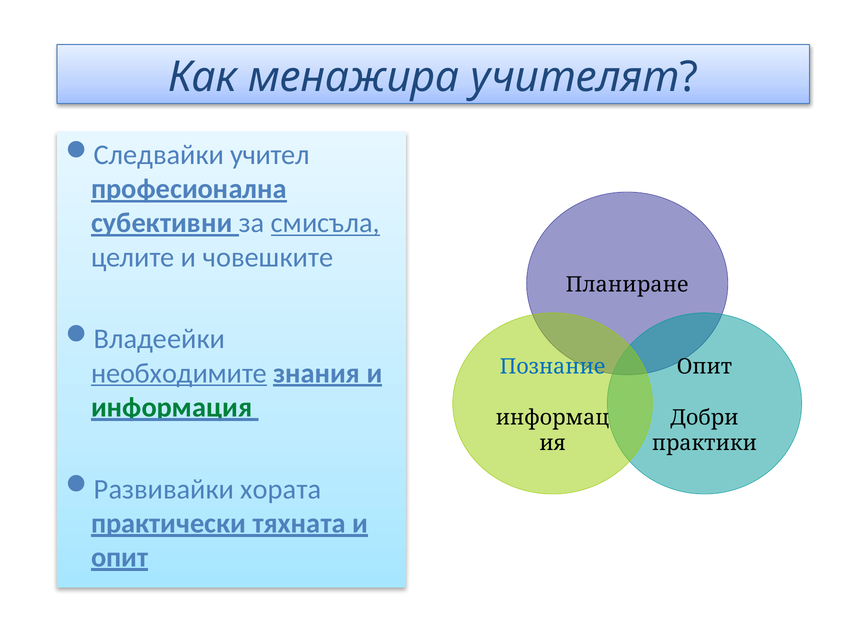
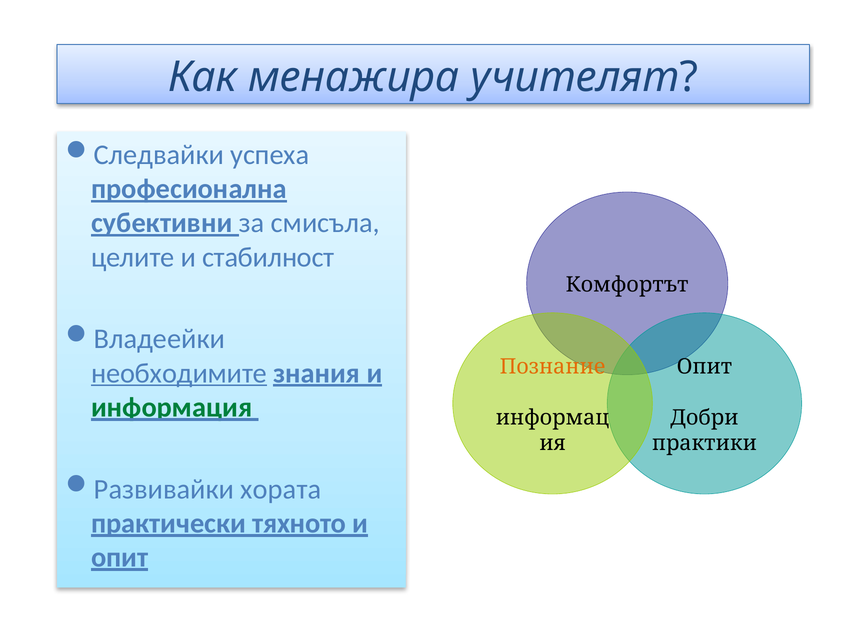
учител: учител -> успеха (270, 155)
смисъла underline: present -> none (325, 223)
човешките: човешките -> стабилност (268, 257)
Планиране: Планиране -> Комфортът (627, 285)
Познание colour: blue -> orange (553, 367)
тяхната: тяхната -> тяхното (299, 523)
